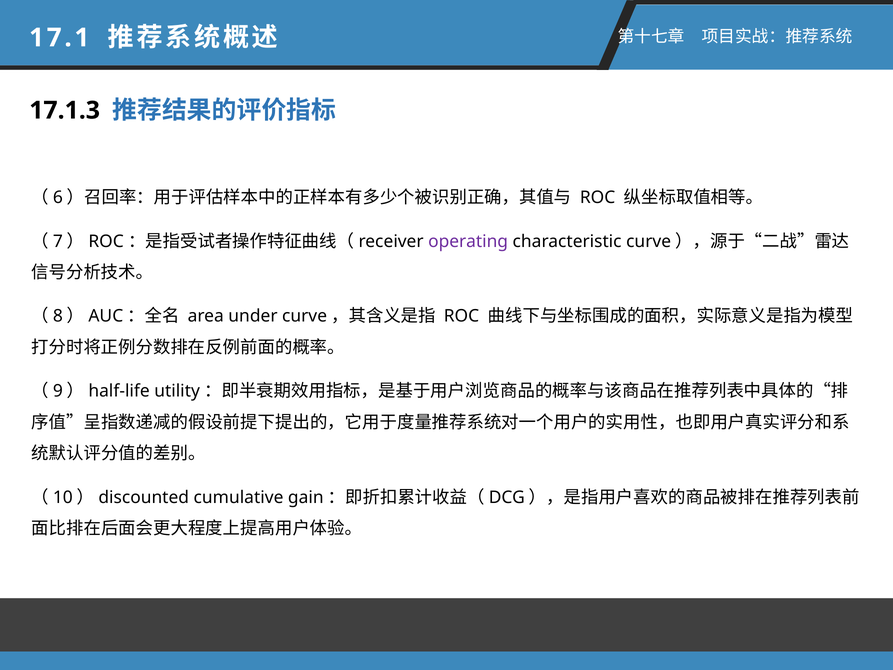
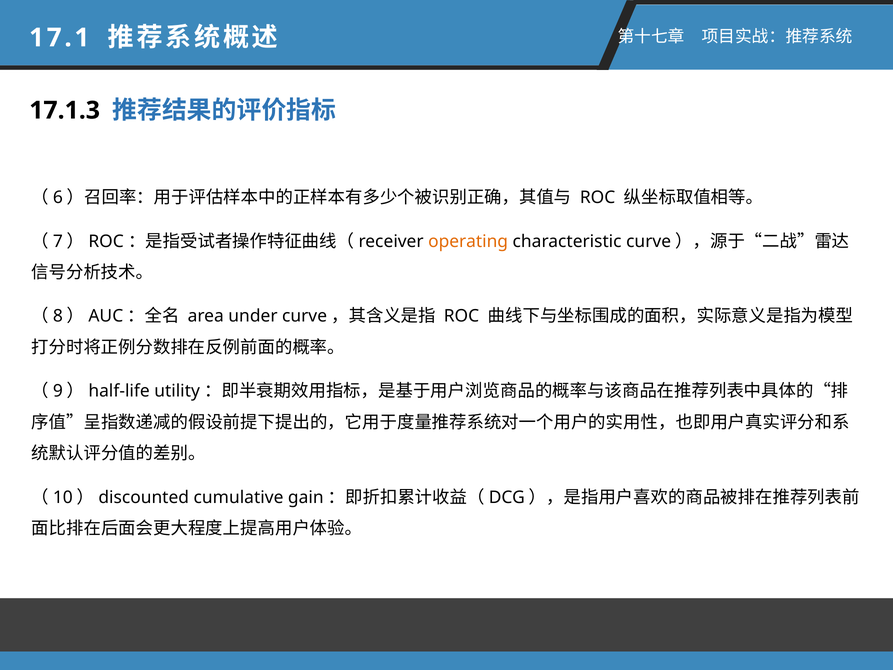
operating colour: purple -> orange (468, 241)
